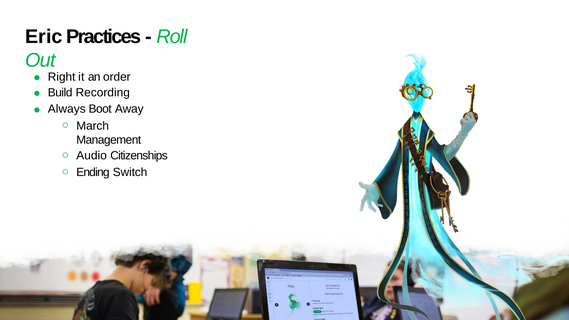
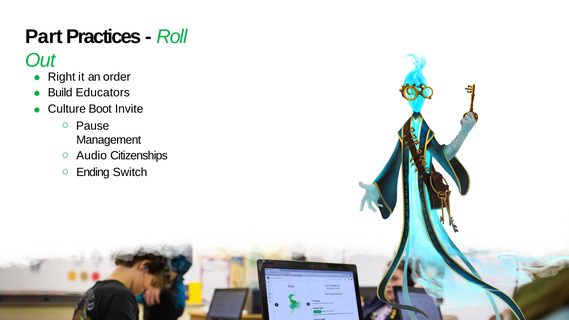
Eric: Eric -> Part (44, 37)
Recording: Recording -> Educators (103, 93)
Always: Always -> Culture (67, 109)
Away: Away -> Invite (129, 109)
March: March -> Pause (93, 126)
